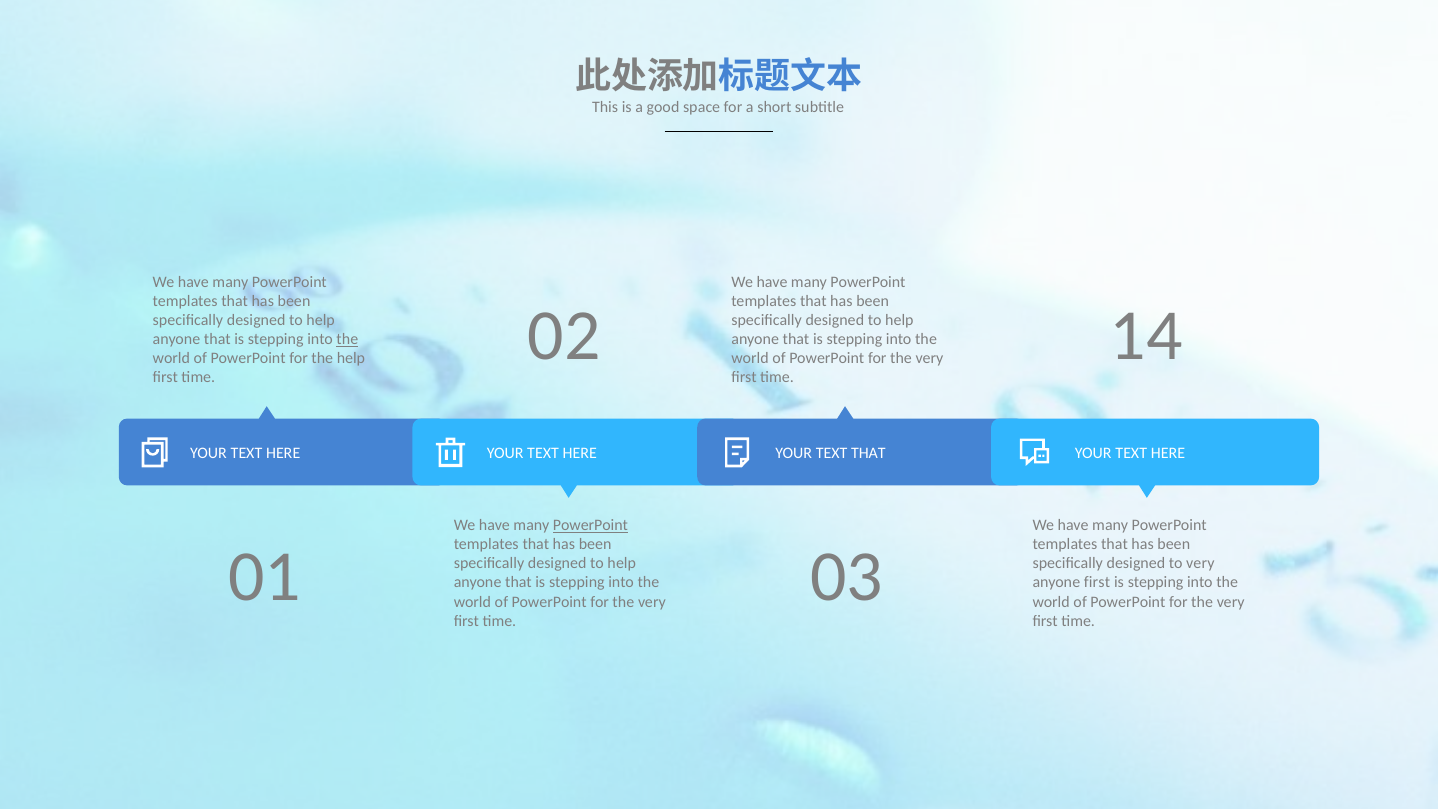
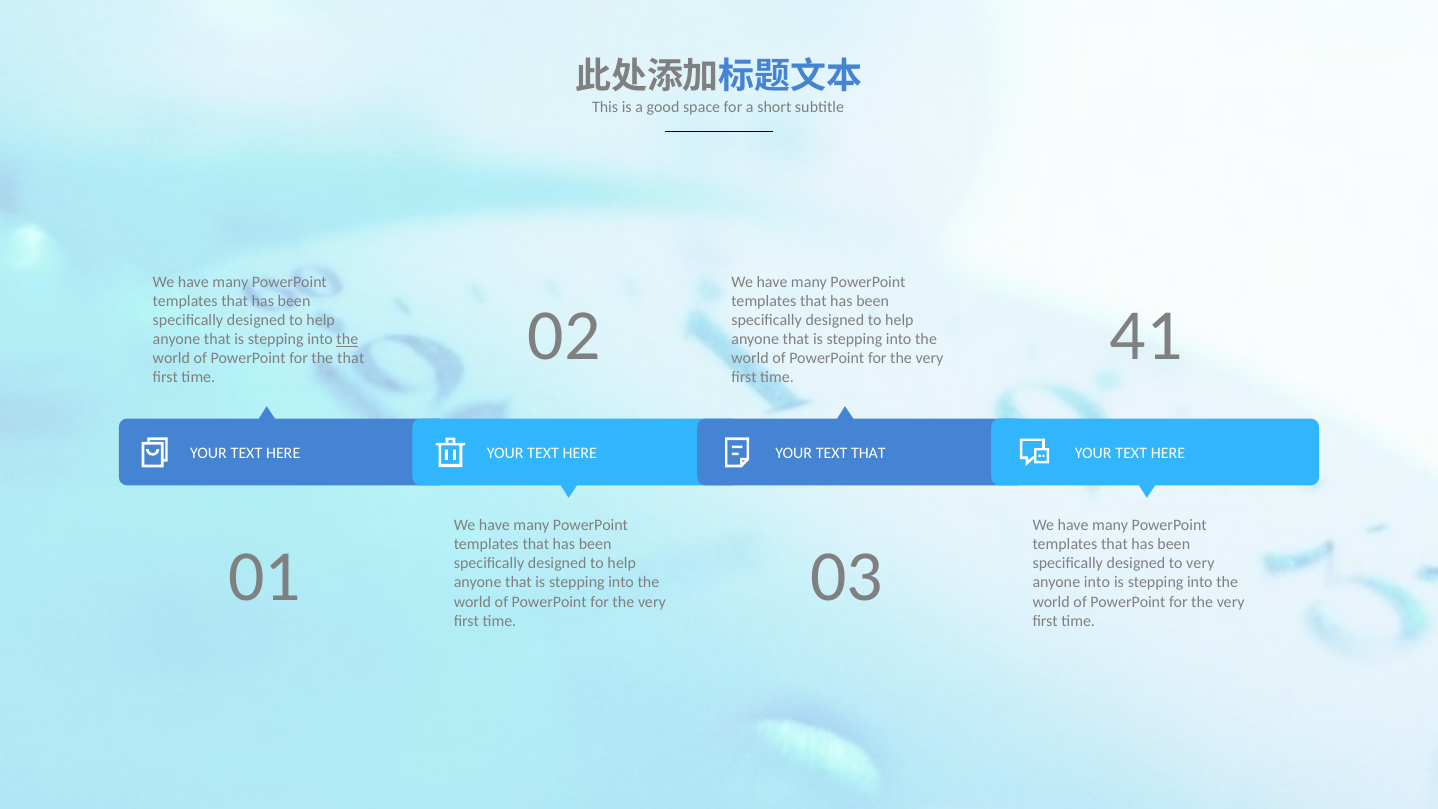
14: 14 -> 41 (1146, 335)
the help: help -> that (351, 359)
PowerPoint underline: present -> none (590, 525)
anyone first: first -> into (1097, 583)
